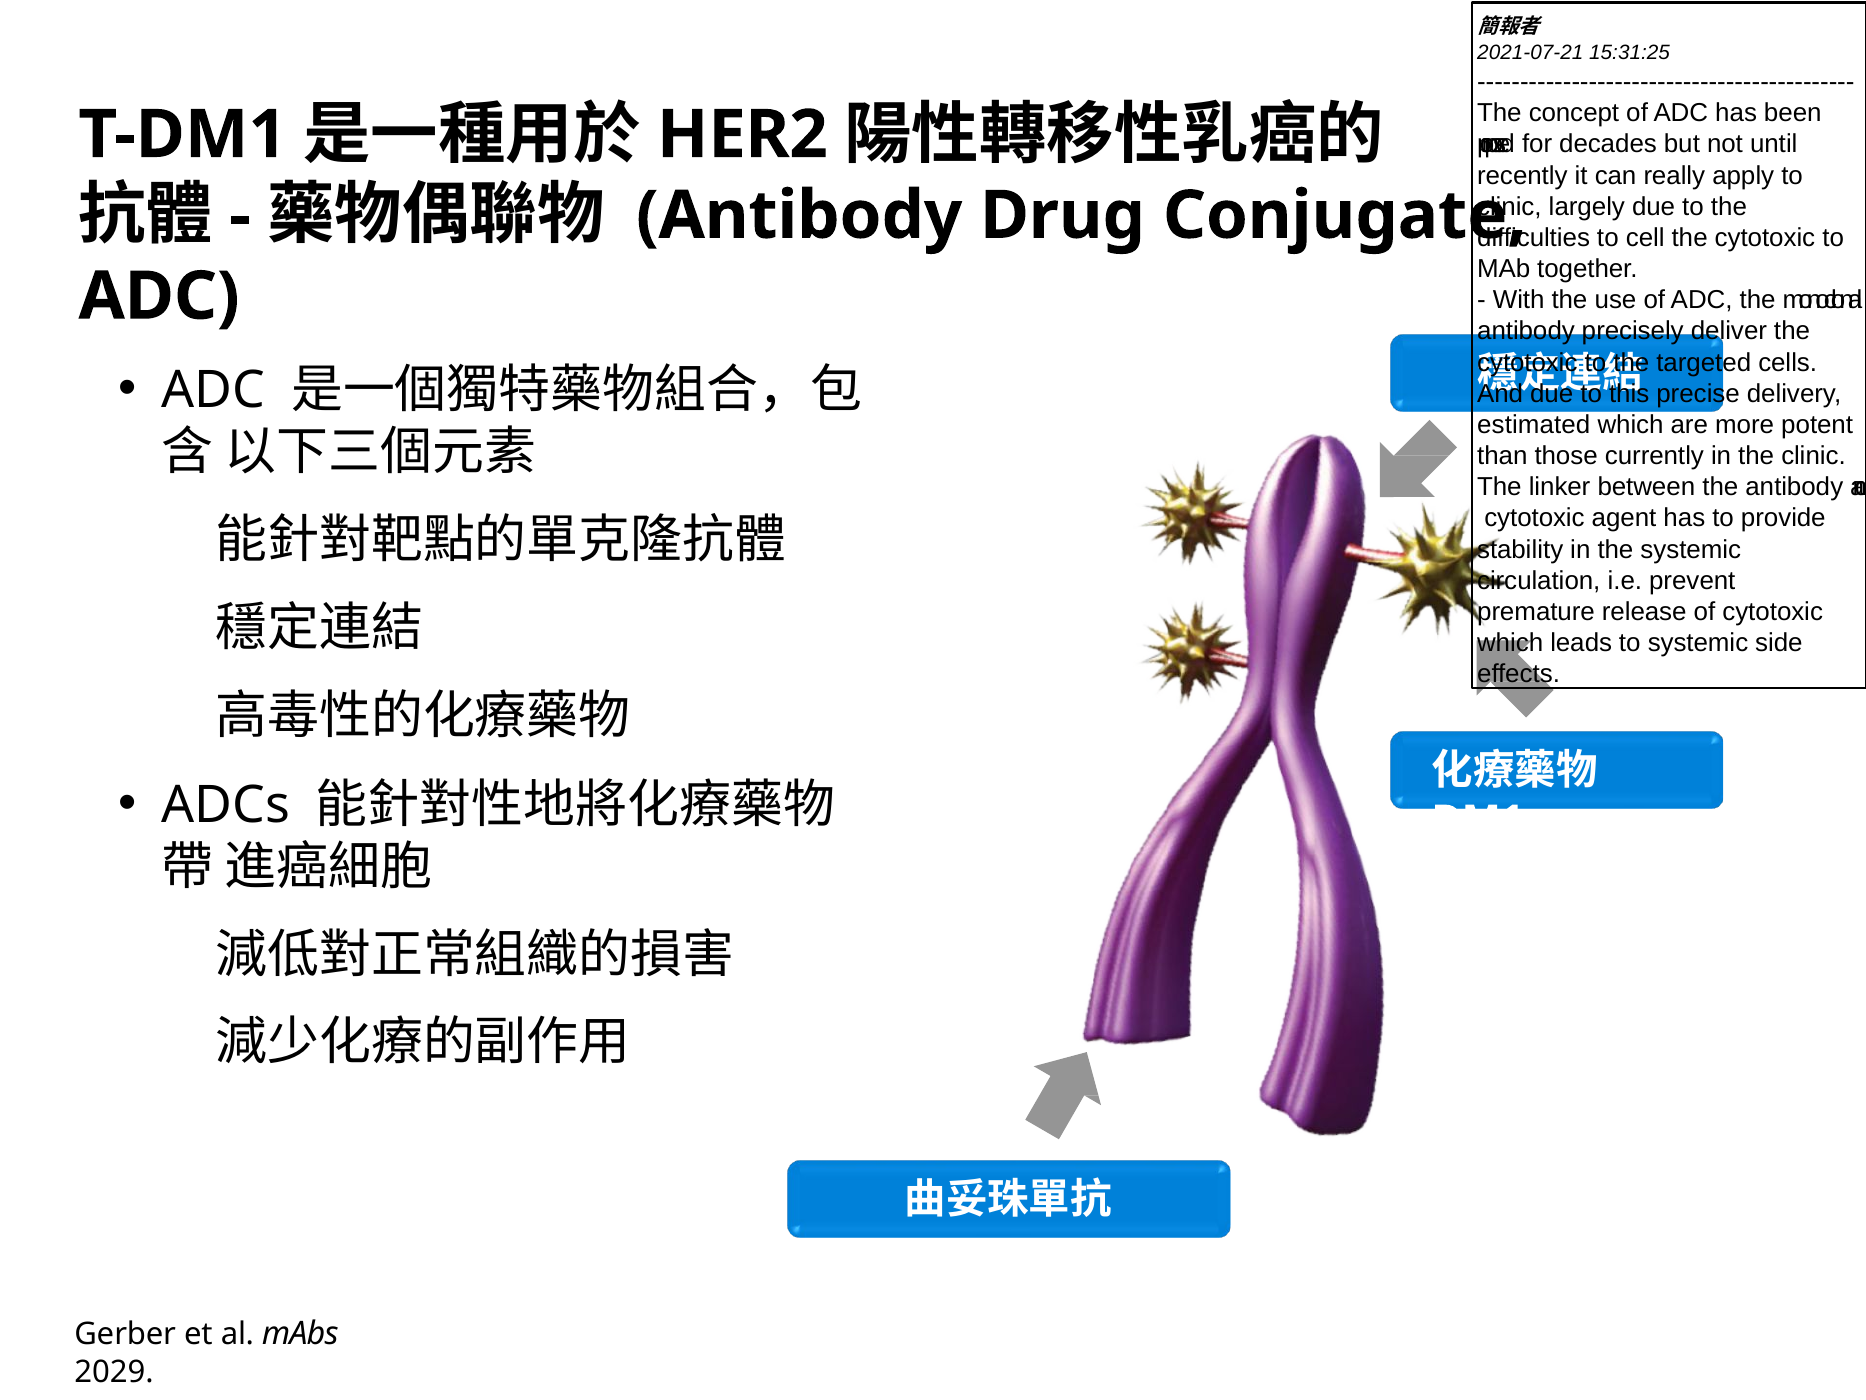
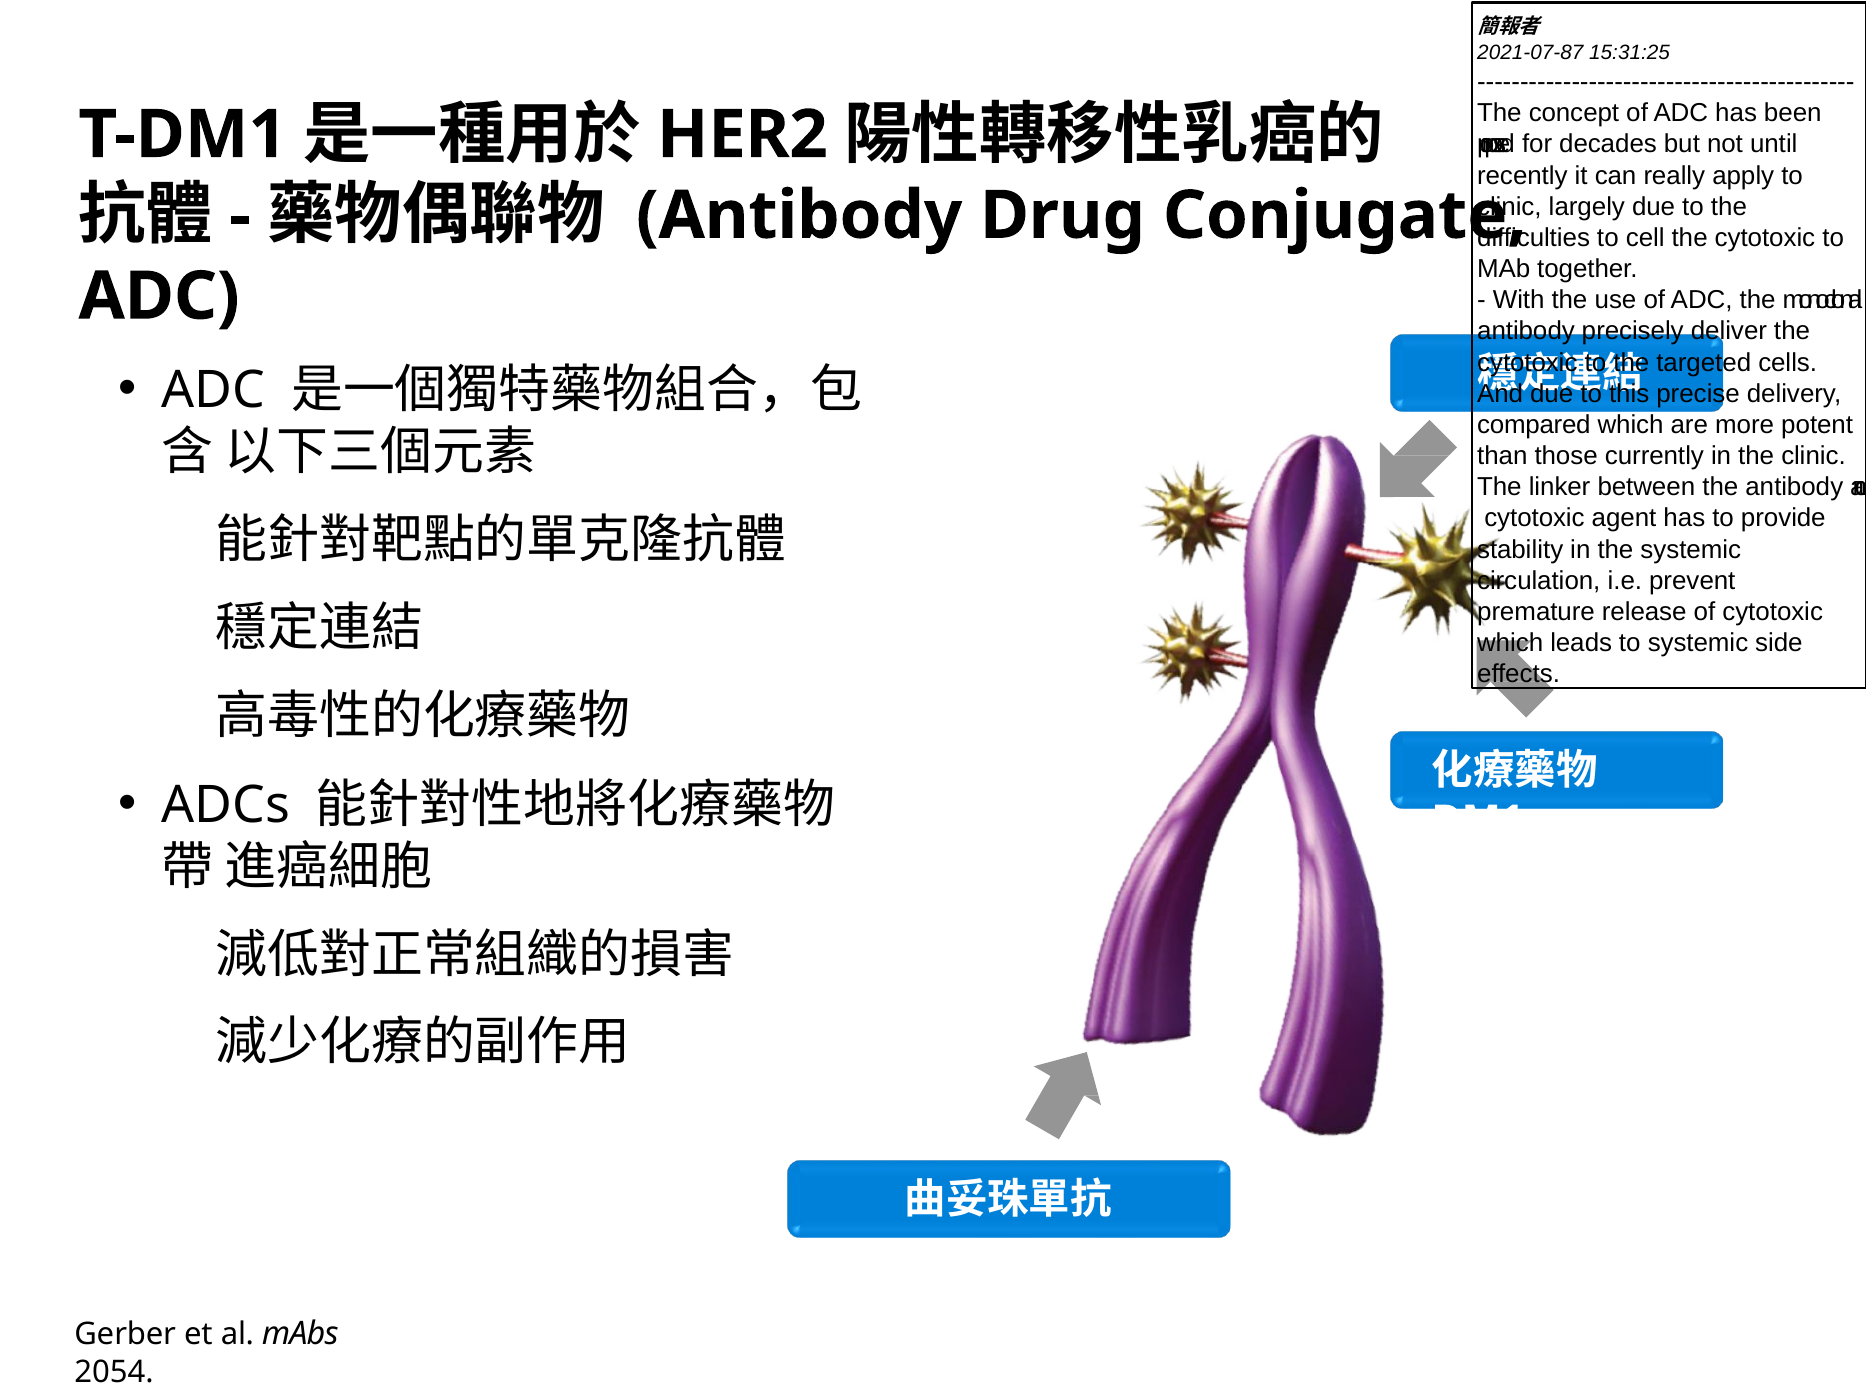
2021-07-21: 2021-07-21 -> 2021-07-87 (1530, 53)
estimated: estimated -> compared (1534, 425)
2029: 2029 -> 2054 (114, 1371)
